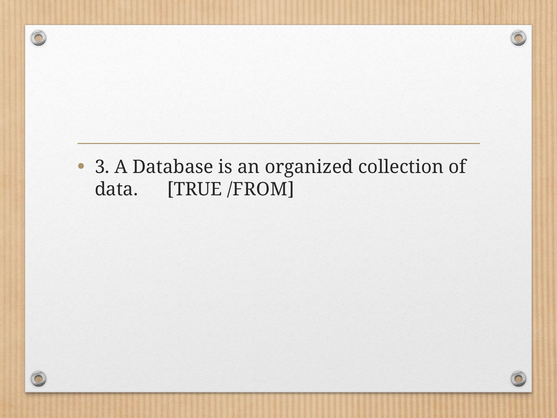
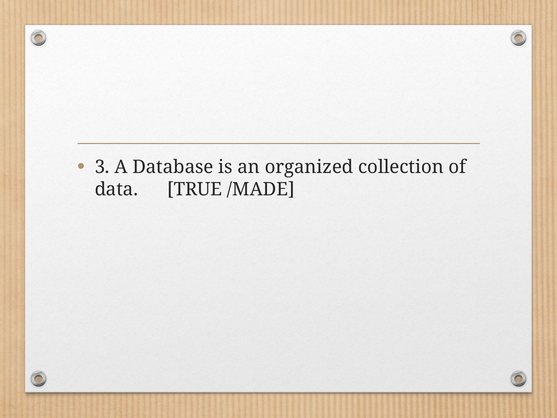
/FROM: /FROM -> /MADE (261, 189)
